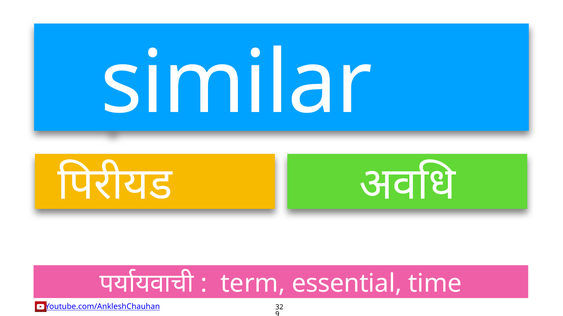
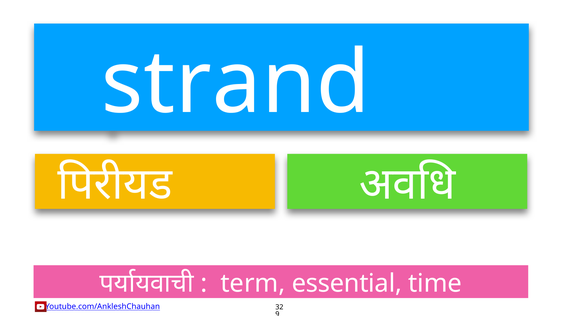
similar: similar -> strand (236, 83)
